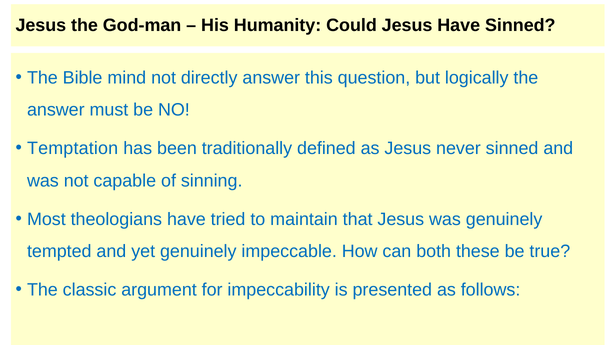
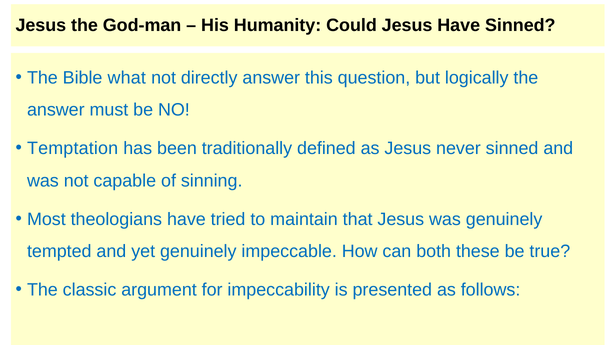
mind: mind -> what (127, 78)
